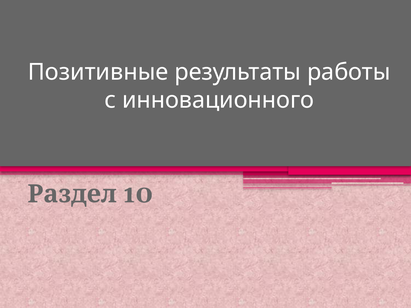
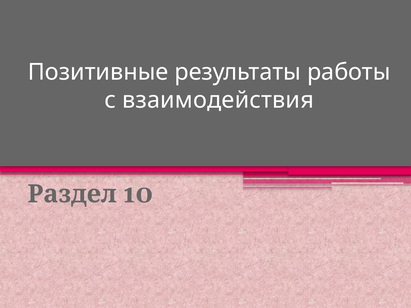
инновационного: инновационного -> взаимодействия (218, 100)
